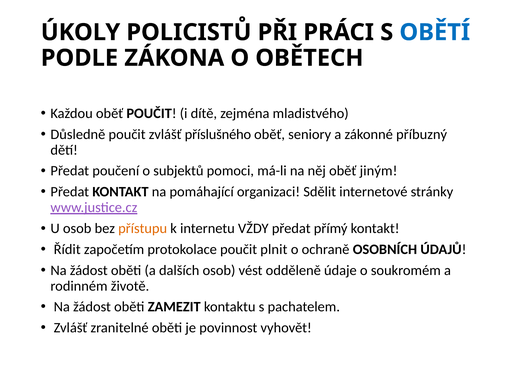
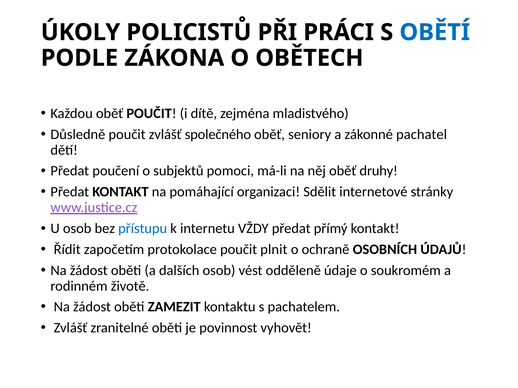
příslušného: příslušného -> společného (218, 135)
příbuzný: příbuzný -> pachatel (422, 135)
jiným: jiným -> druhy (379, 171)
přístupu colour: orange -> blue (143, 229)
